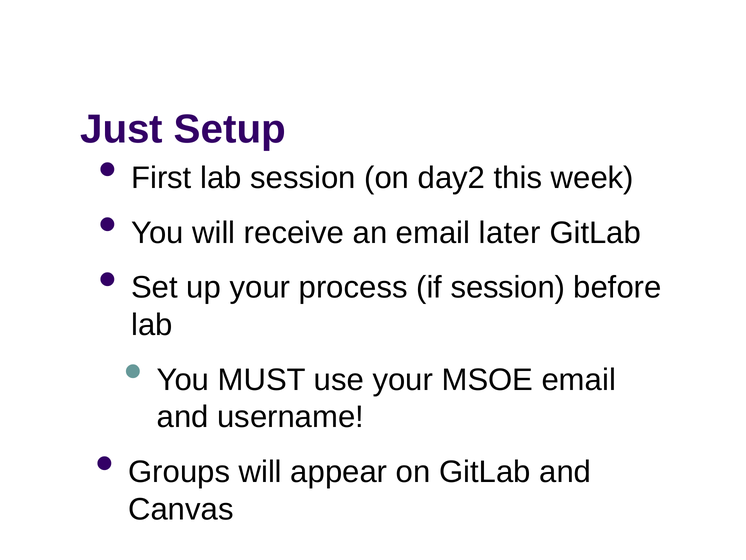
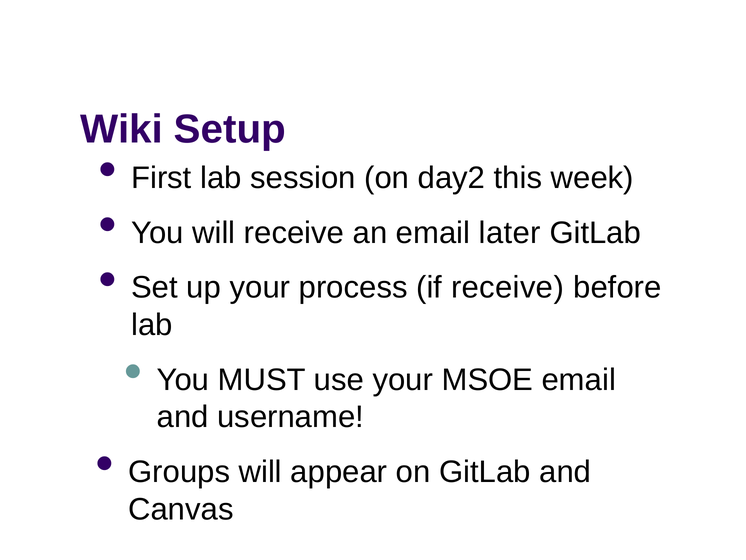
Just: Just -> Wiki (122, 129)
if session: session -> receive (508, 287)
